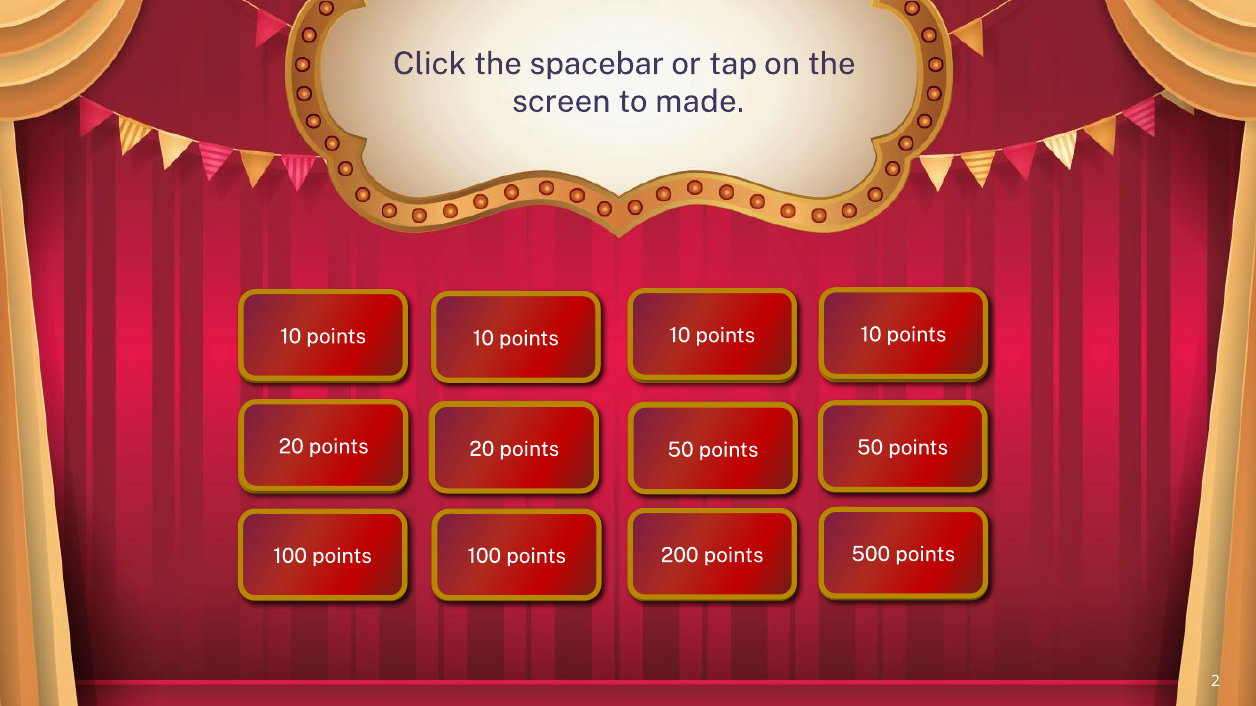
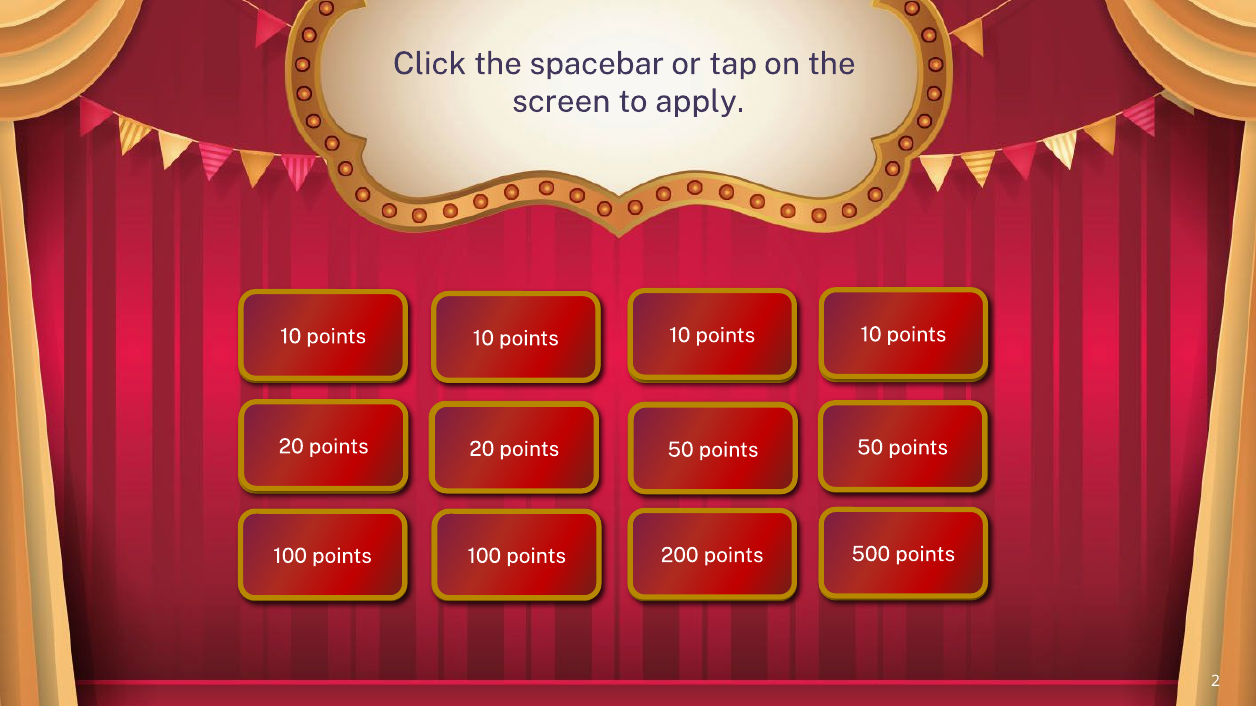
made: made -> apply (700, 102)
